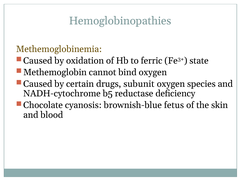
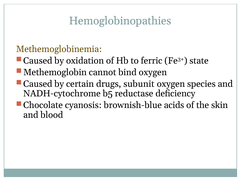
fetus: fetus -> acids (174, 105)
